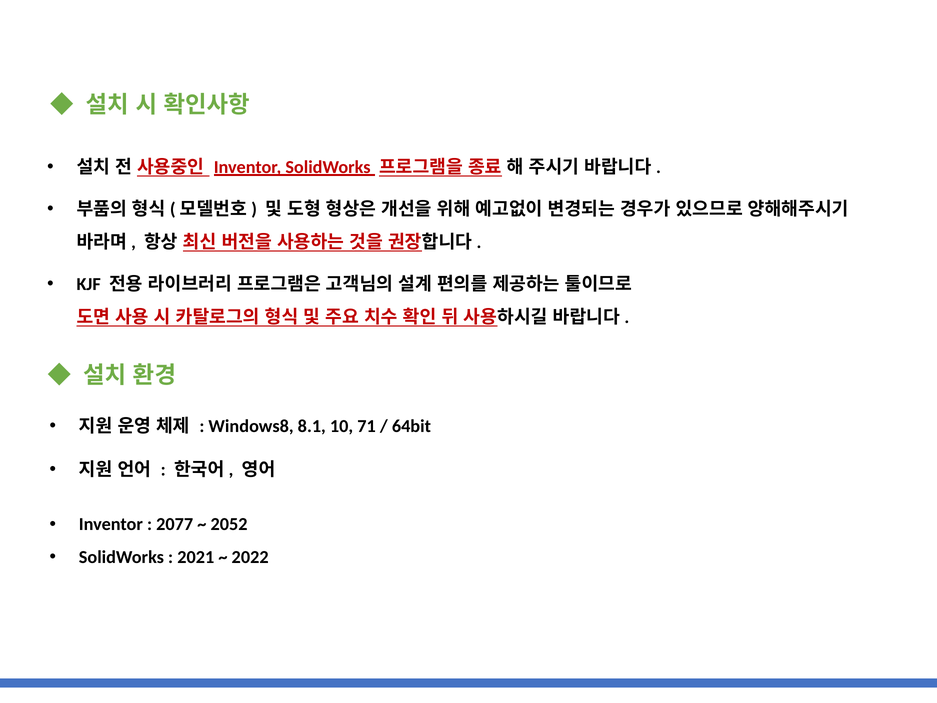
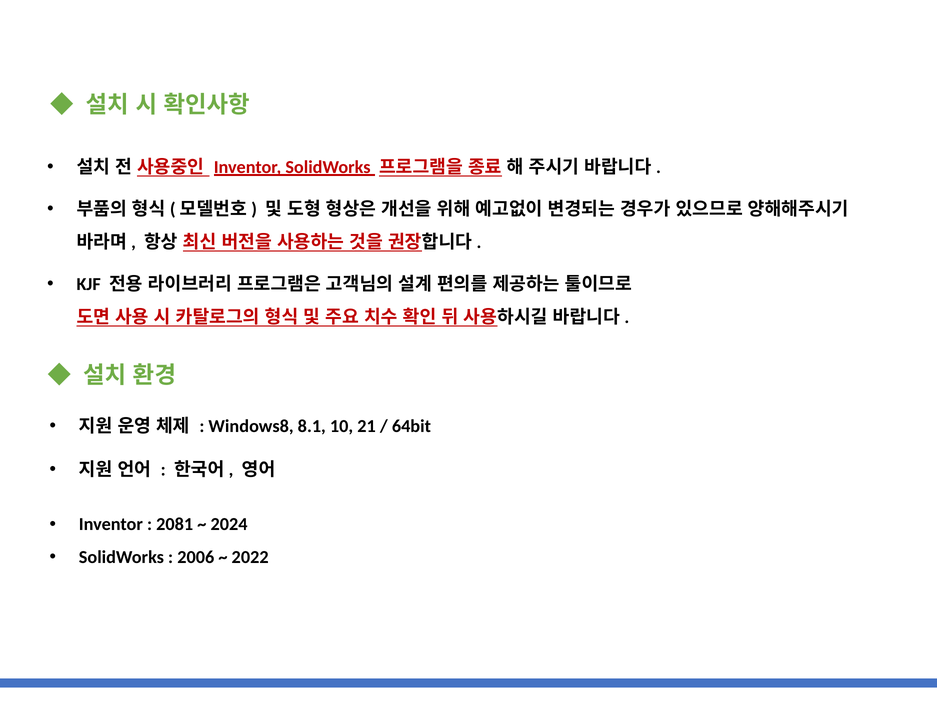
71: 71 -> 21 (367, 426)
2077: 2077 -> 2081 (175, 524)
2052: 2052 -> 2024 (229, 524)
2021: 2021 -> 2006 (196, 557)
